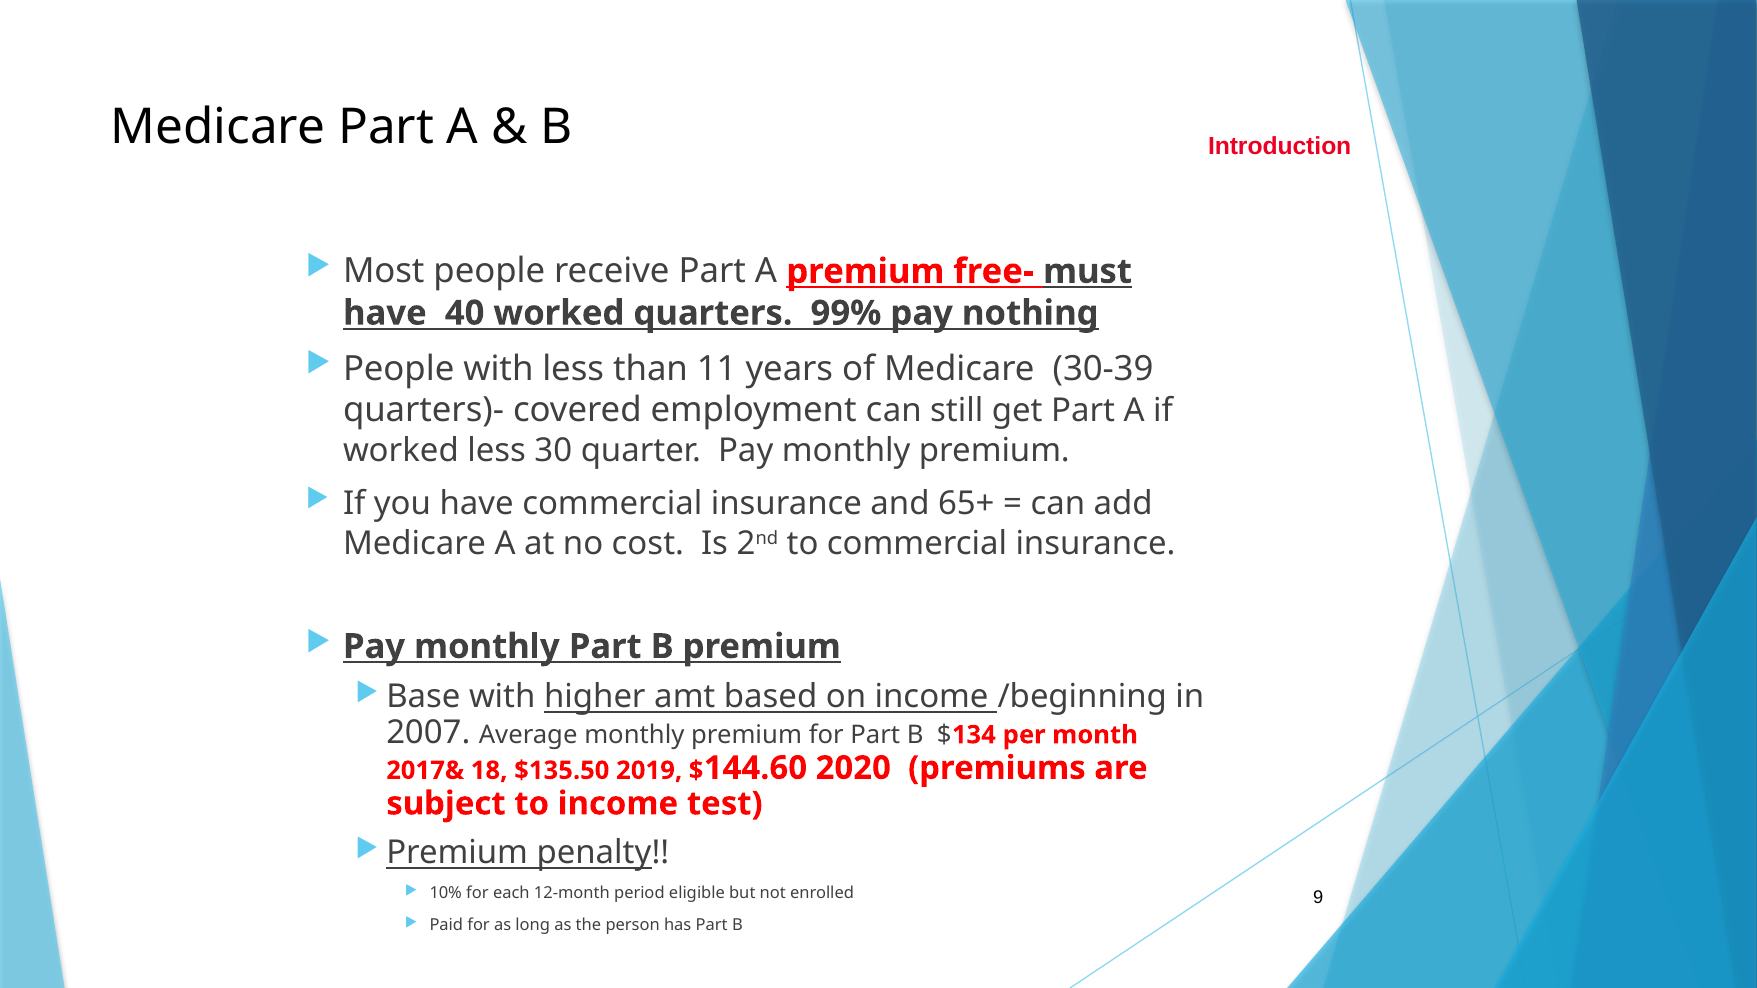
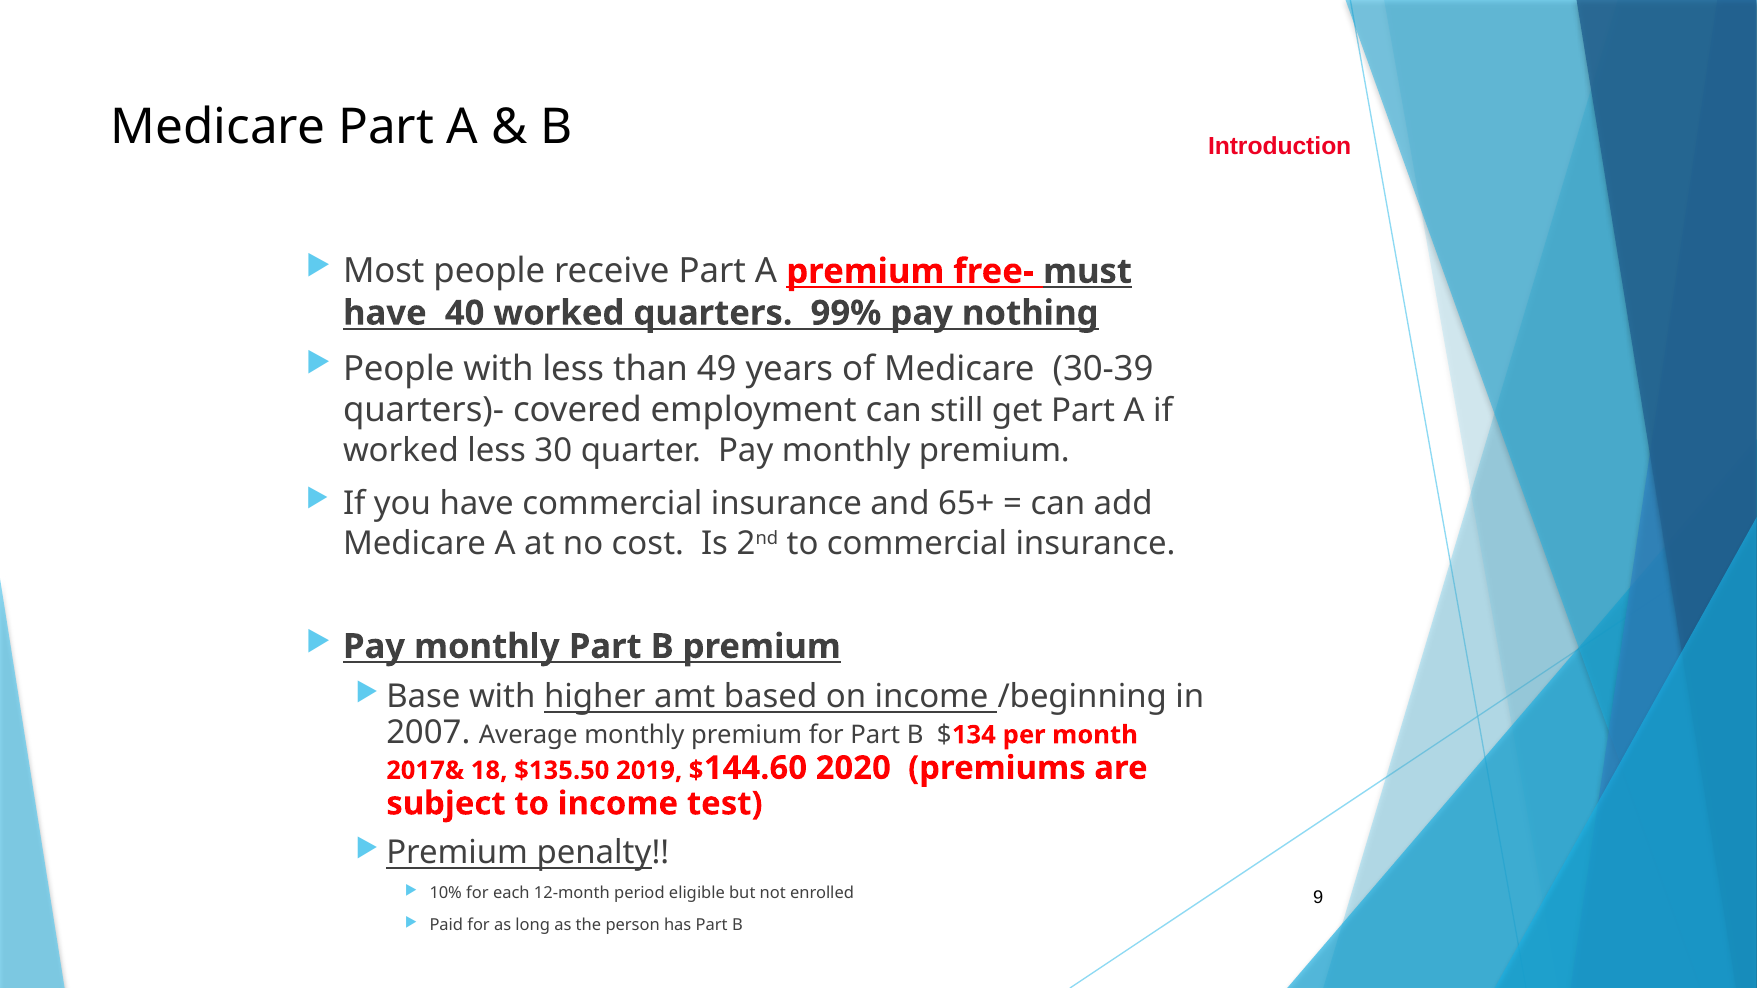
11: 11 -> 49 (717, 369)
